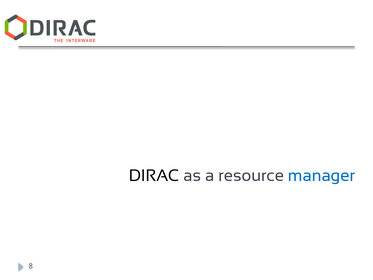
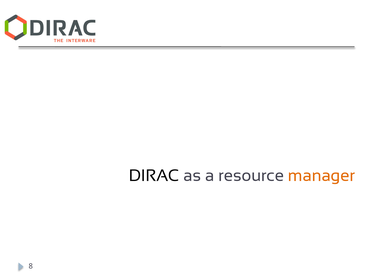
manager colour: blue -> orange (321, 176)
